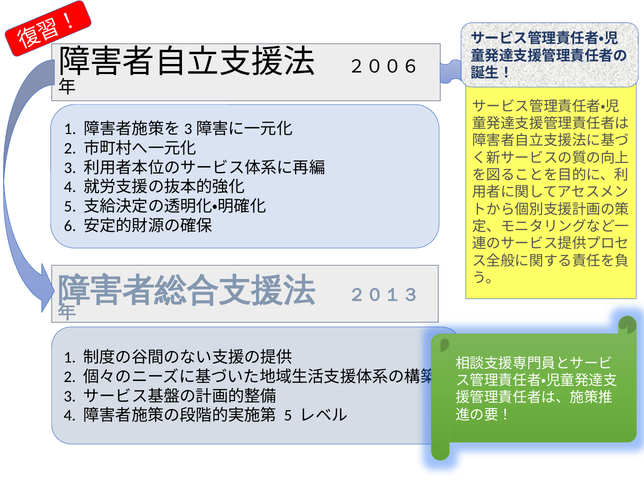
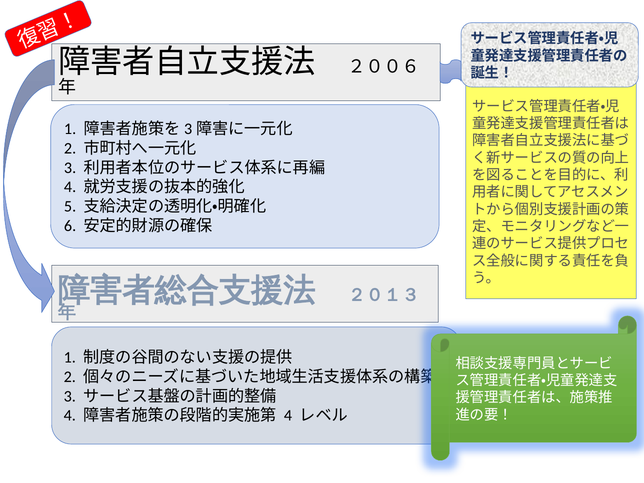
5: 5 -> 4 (288, 416)
